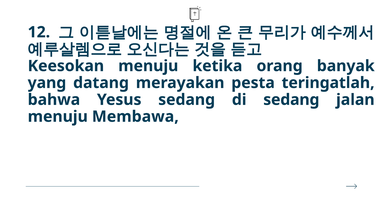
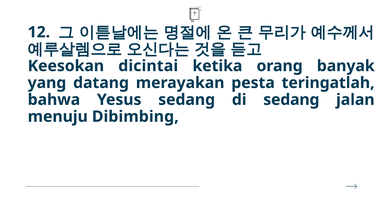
Keesokan menuju: menuju -> dicintai (148, 66)
Membawa: Membawa -> Dibimbing (135, 117)
